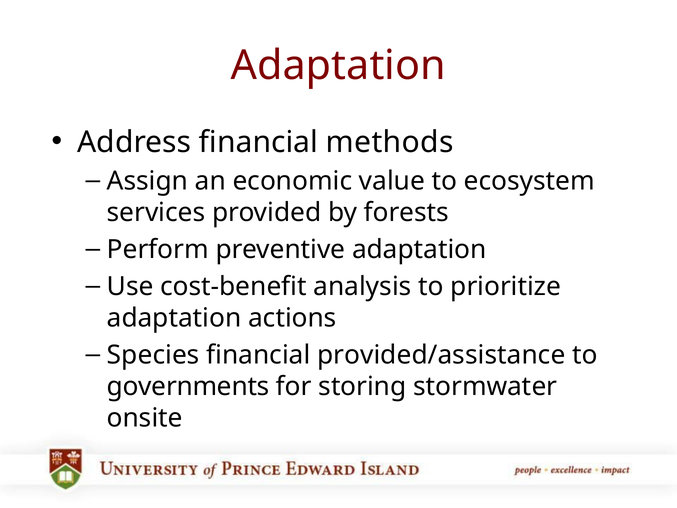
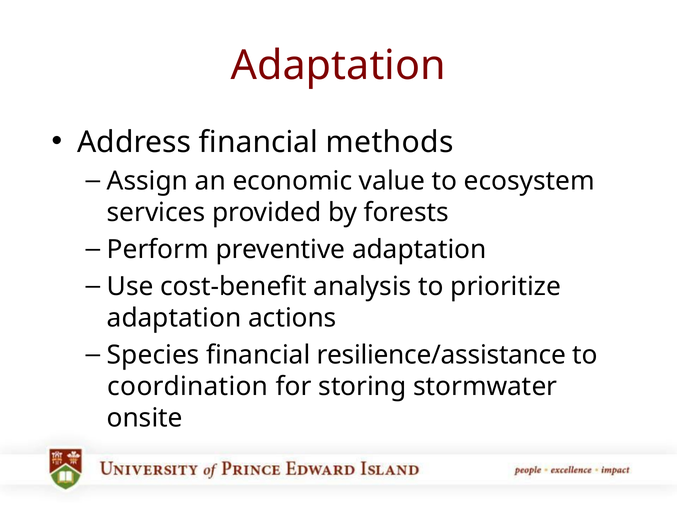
provided/assistance: provided/assistance -> resilience/assistance (441, 355)
governments: governments -> coordination (188, 386)
